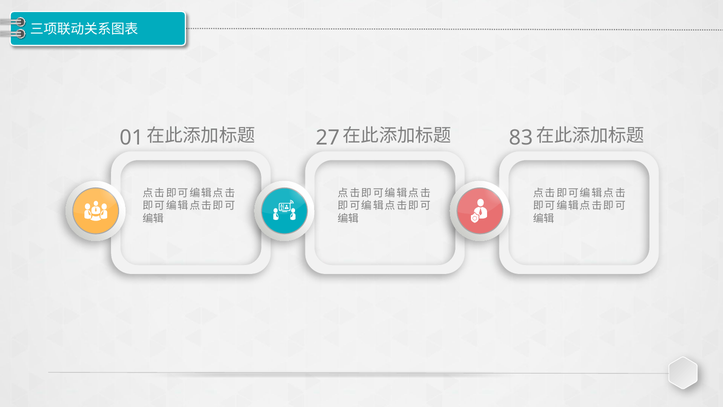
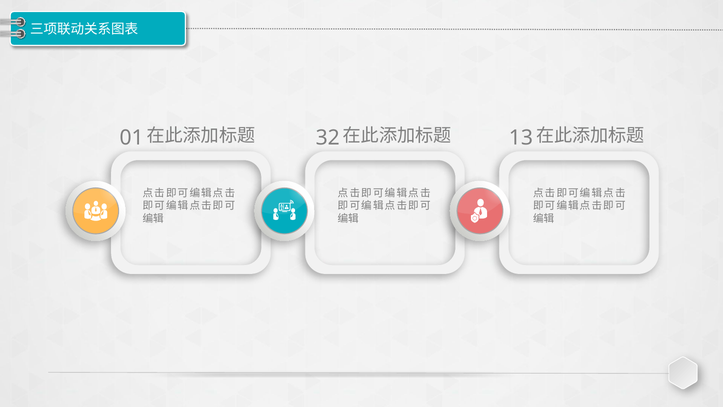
27: 27 -> 32 (328, 138)
83: 83 -> 13 (521, 138)
